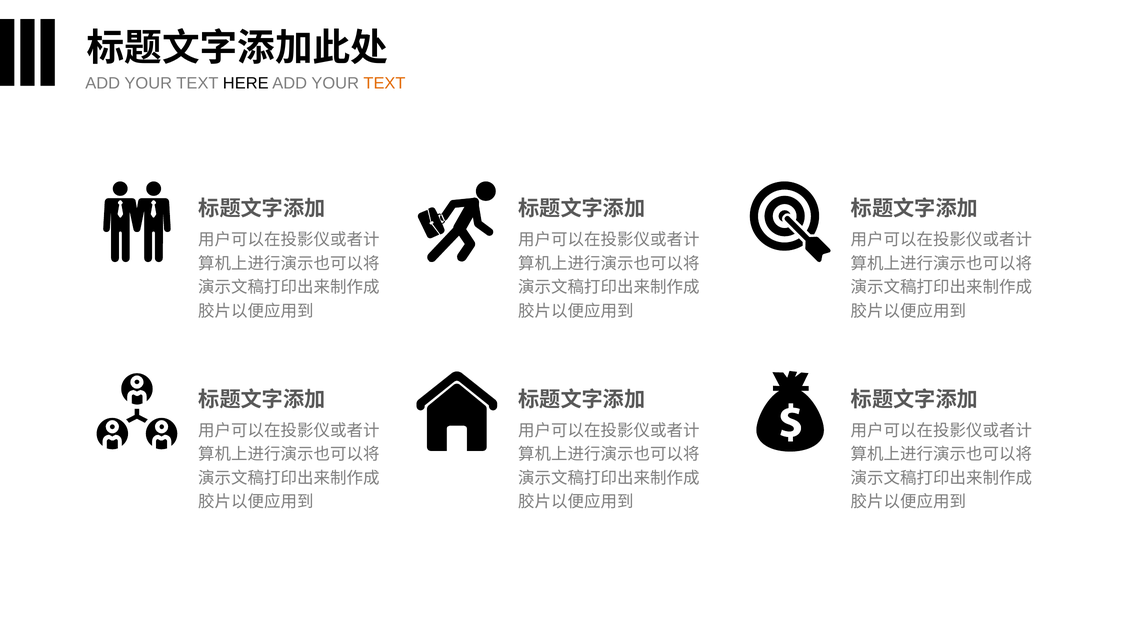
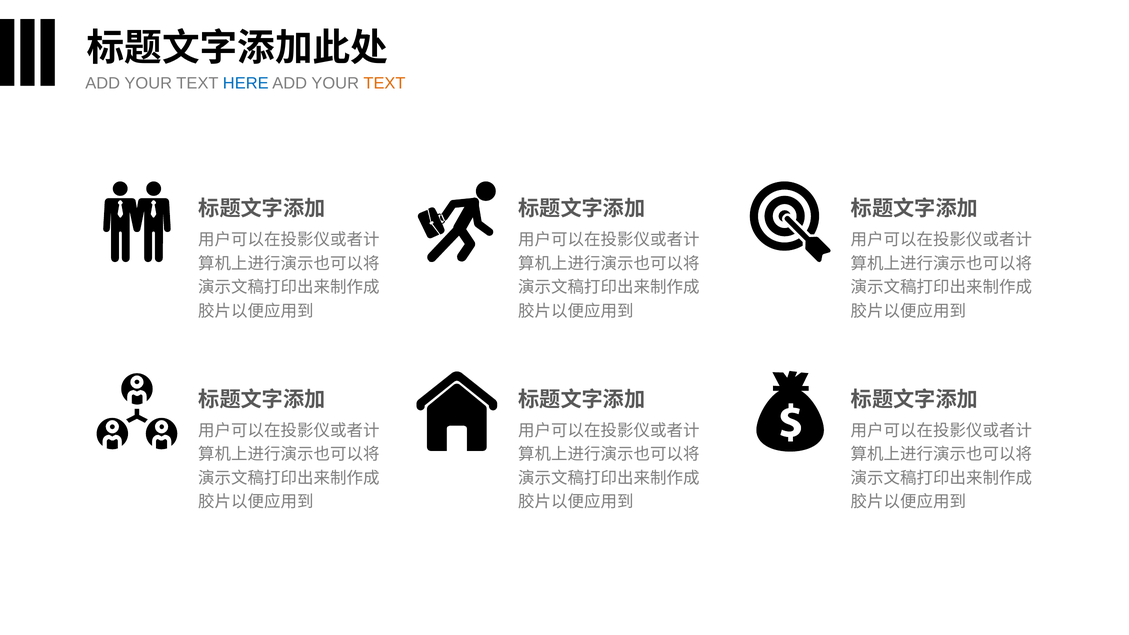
HERE colour: black -> blue (246, 83)
